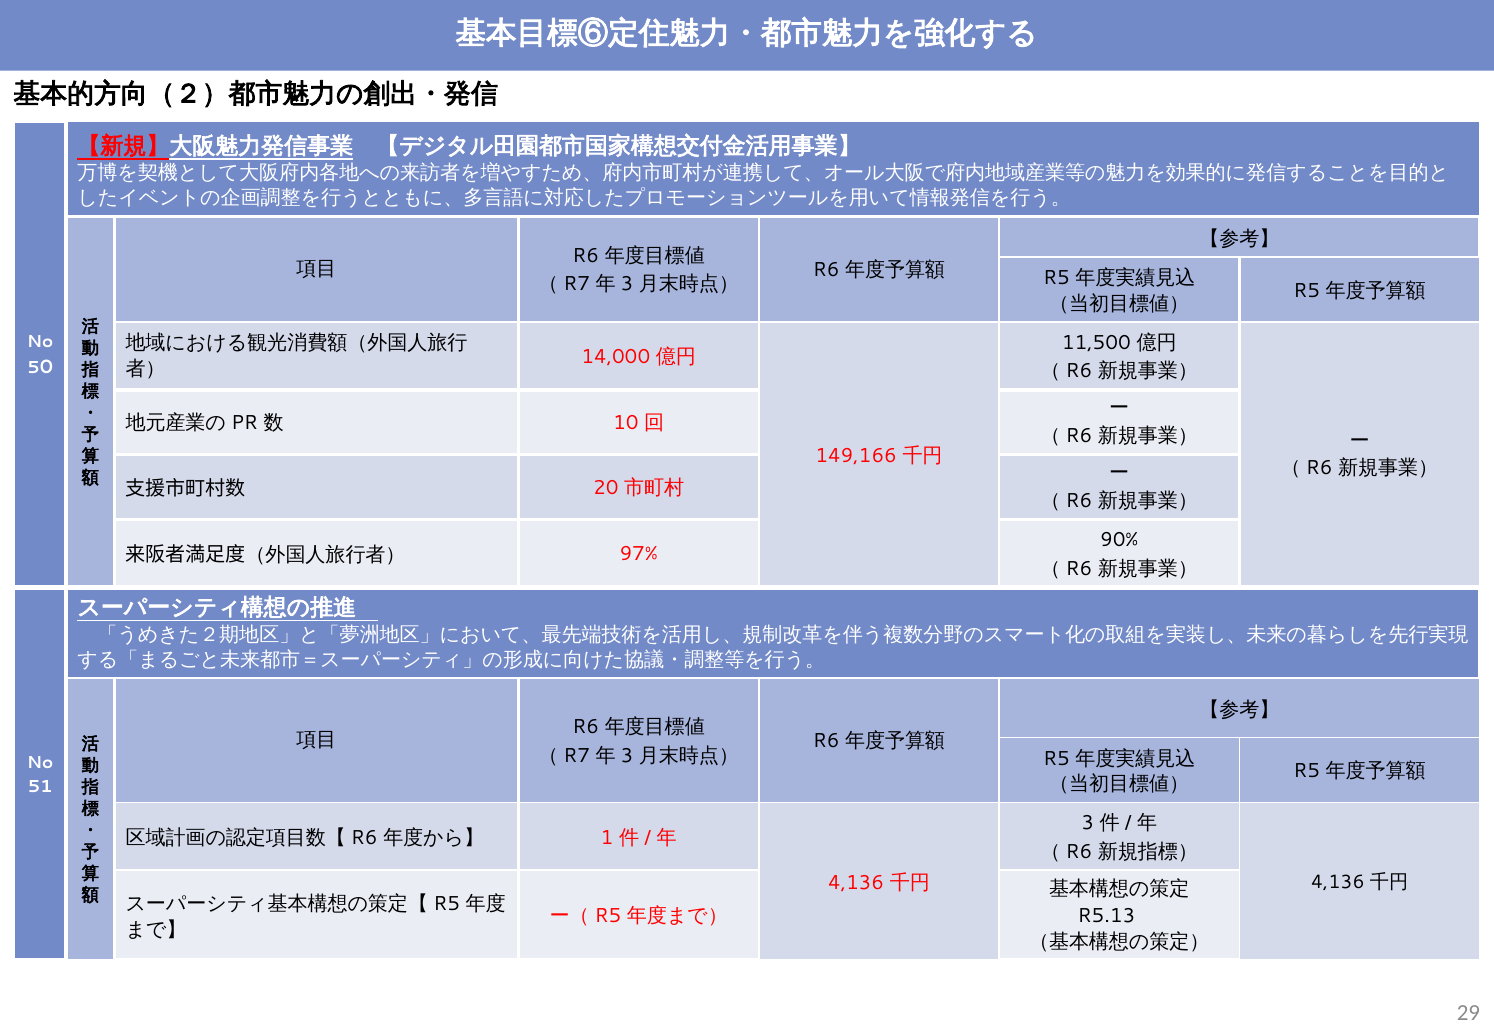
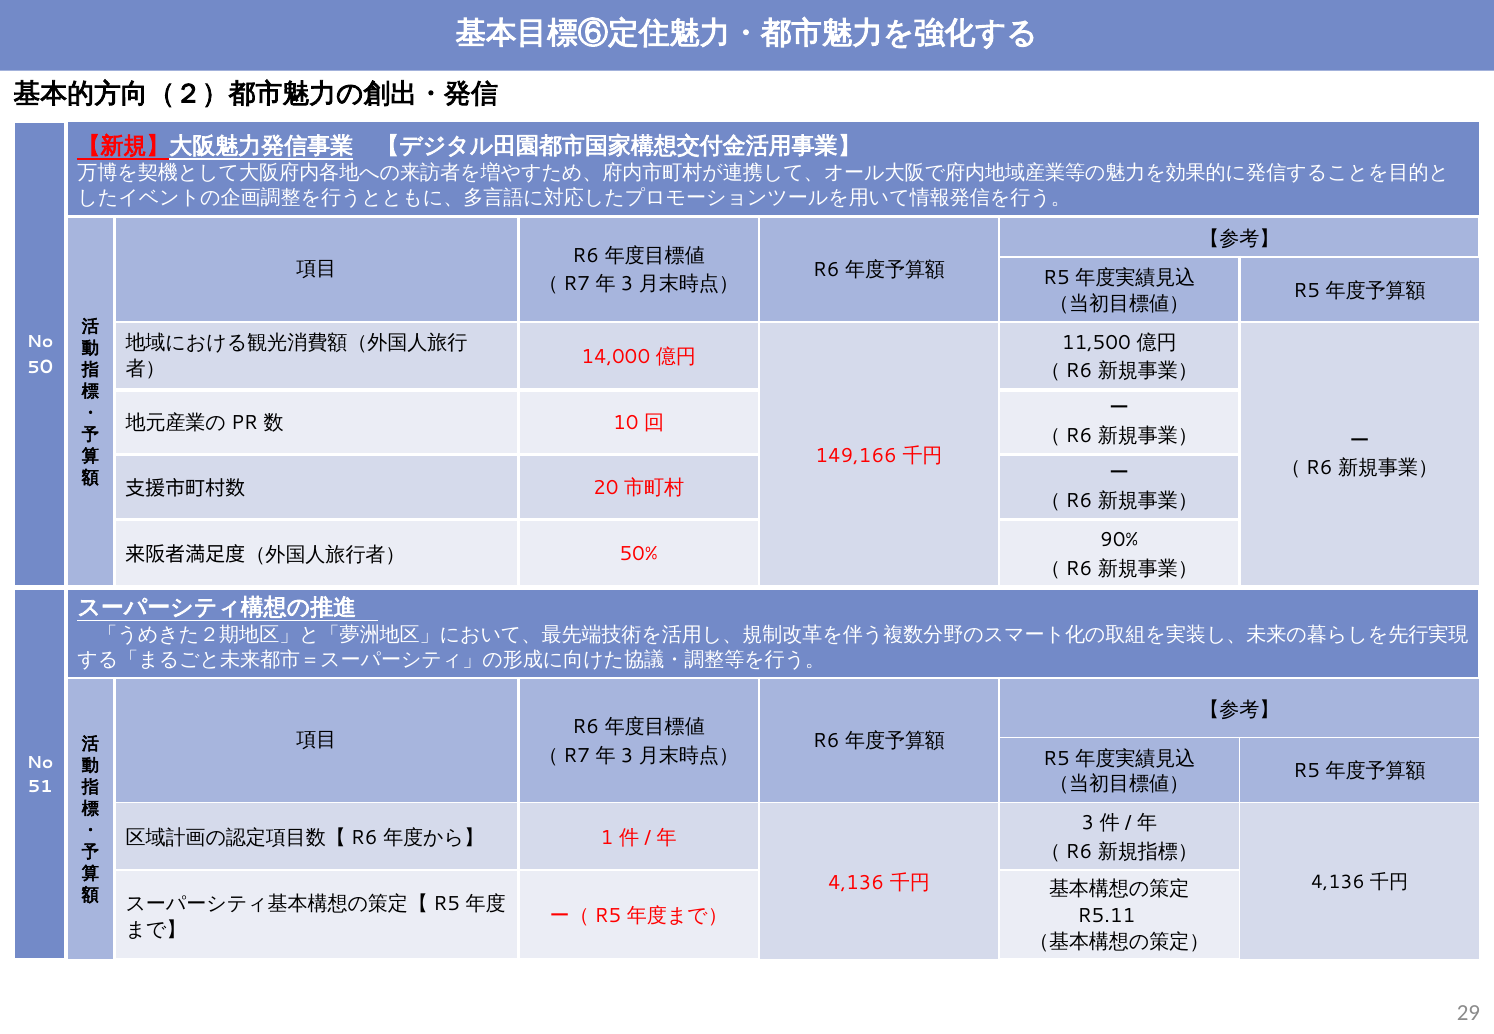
97%: 97% -> 50% (639, 554)
R5.13: R5.13 -> R5.11 (1106, 917)
